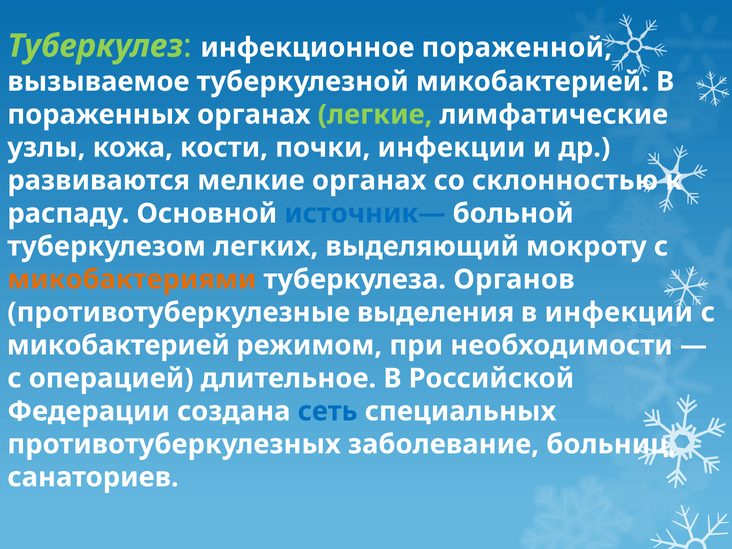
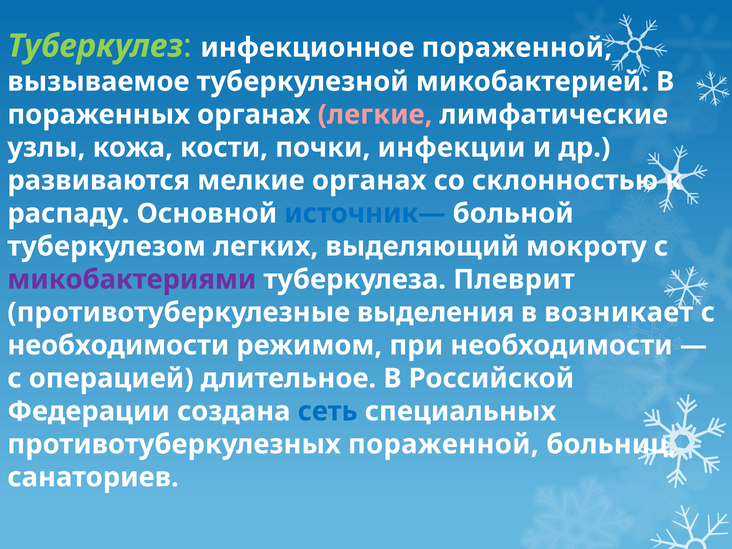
легкие colour: light green -> pink (375, 115)
микобактериями colour: orange -> purple (132, 279)
Органов: Органов -> Плеврит (514, 279)
в инфекции: инфекции -> возникает (619, 312)
микобактерией: микобактерией -> необходимости (118, 345)
противотуберкулезных заболевание: заболевание -> пораженной (443, 444)
